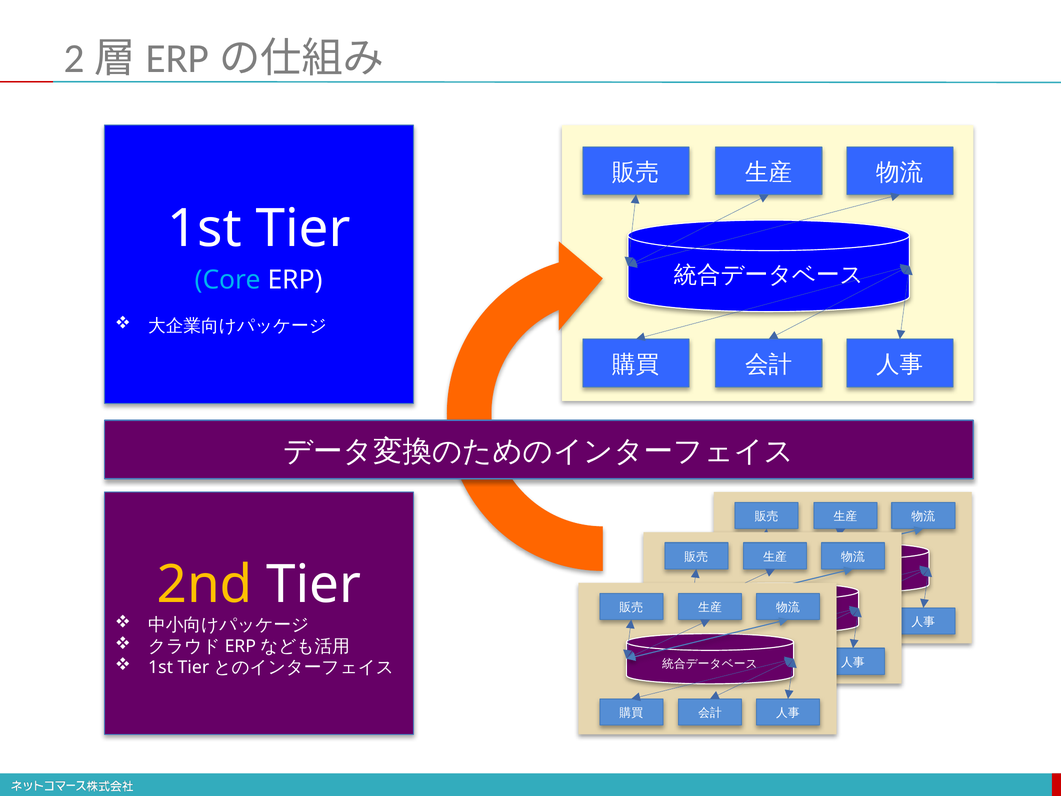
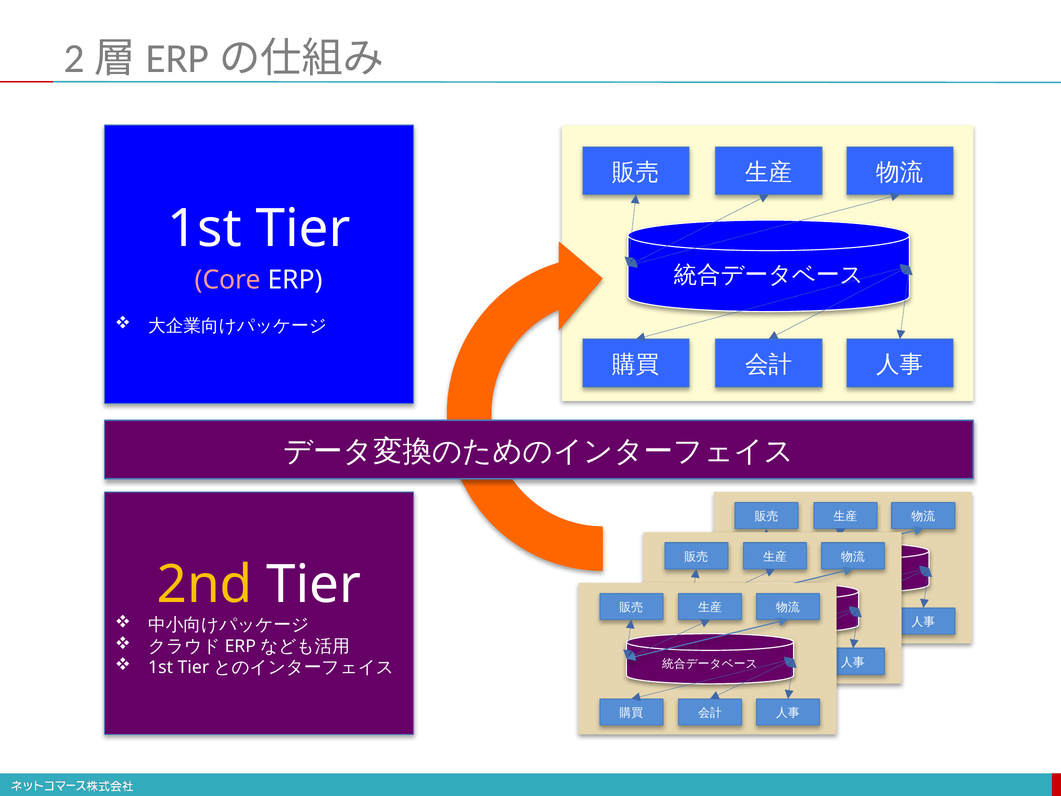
Core colour: light blue -> pink (228, 280)
